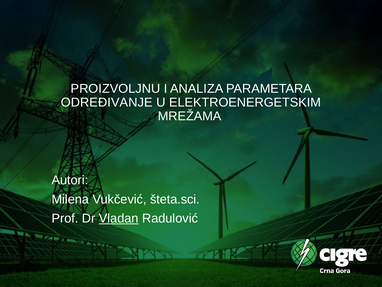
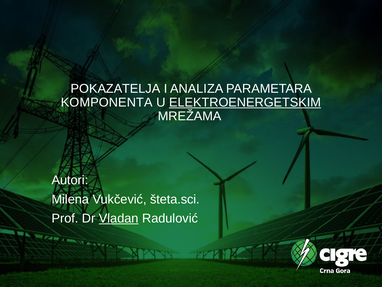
PROIZVOLJNU: PROIZVOLJNU -> POKAZATELJA (116, 88)
ODREĐIVANJE: ODREĐIVANJE -> KOMPONENTA (107, 102)
ELEKTROENERGETSKIM underline: none -> present (245, 102)
